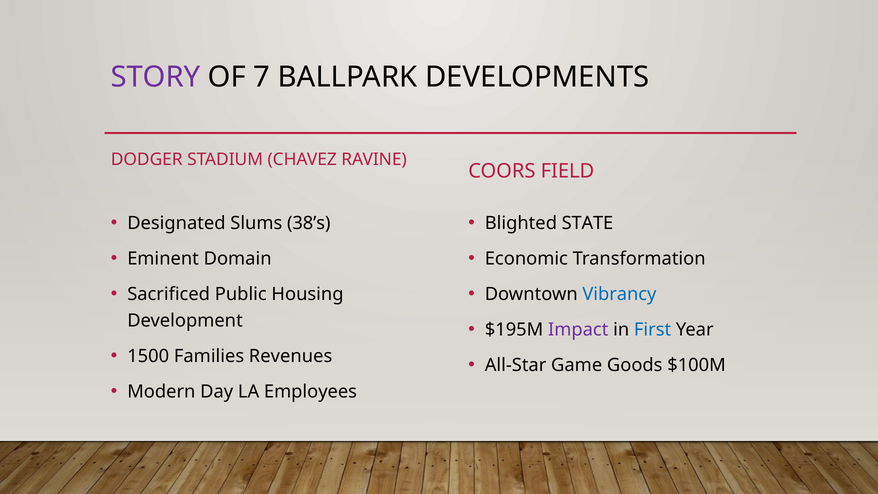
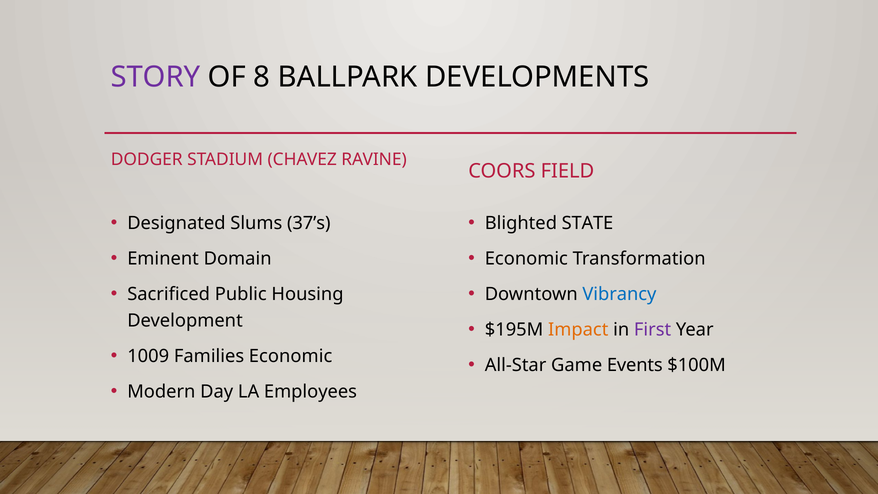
7: 7 -> 8 (262, 77)
38’s: 38’s -> 37’s (309, 223)
Impact colour: purple -> orange (578, 330)
First colour: blue -> purple (653, 330)
1500: 1500 -> 1009 (148, 356)
Families Revenues: Revenues -> Economic (291, 356)
Goods: Goods -> Events (635, 365)
